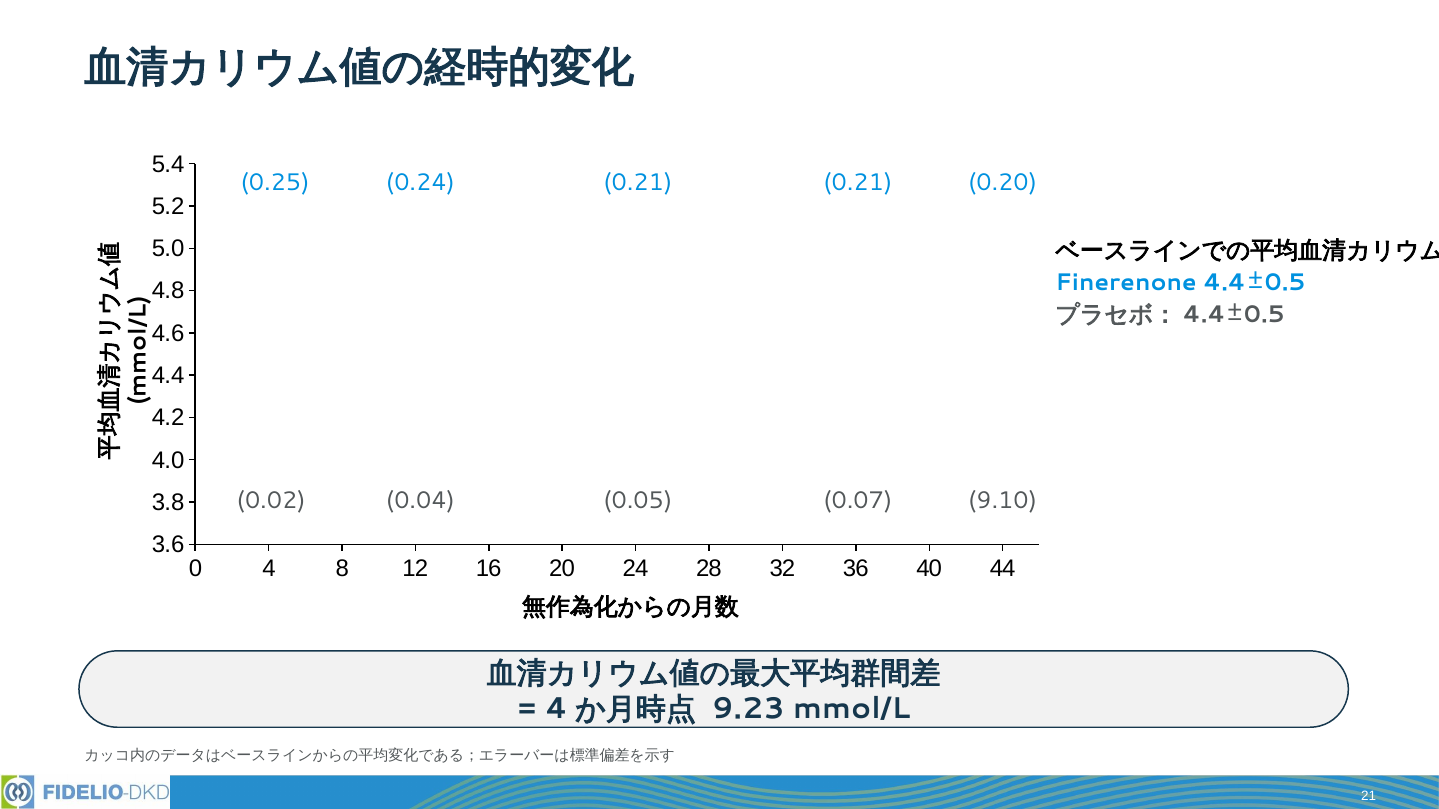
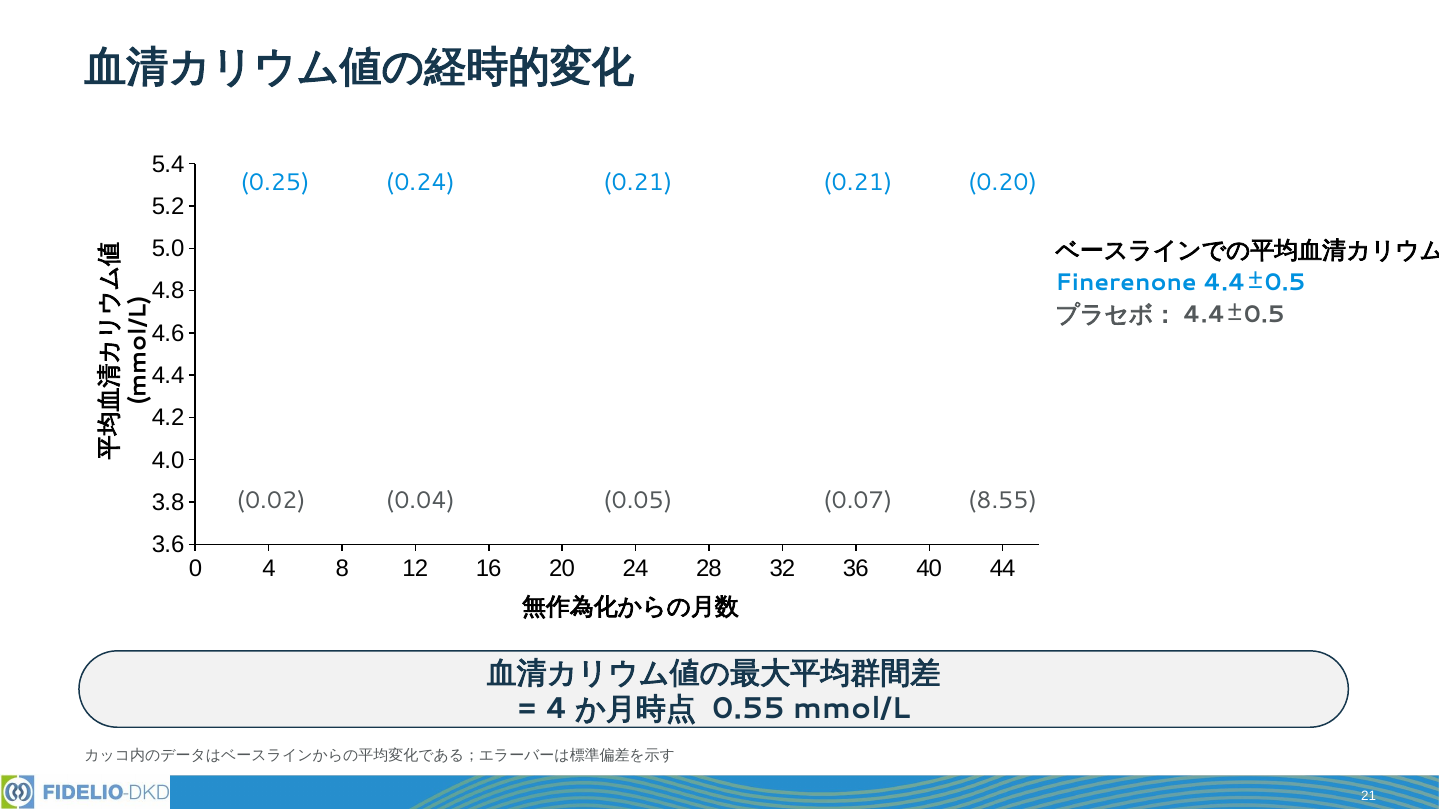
9.10: 9.10 -> 8.55 (1003, 500)
9.23: 9.23 -> 0.55 (749, 709)
